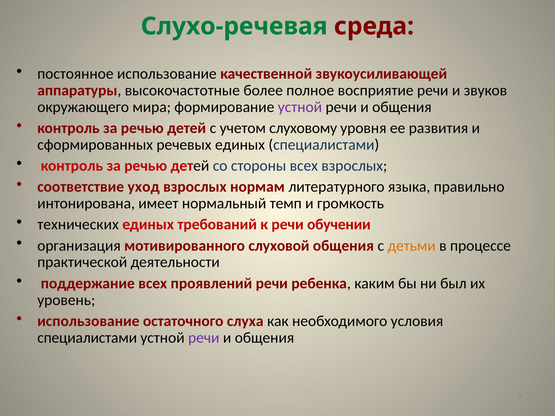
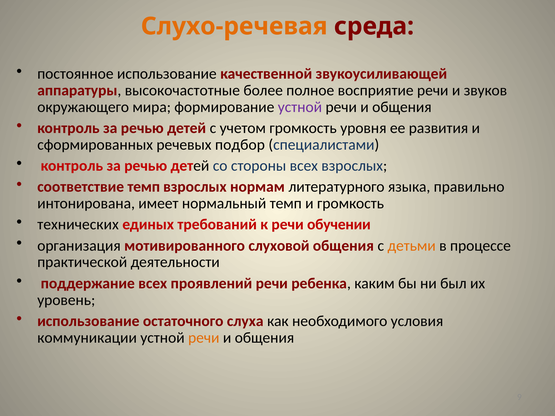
Слухо-речевая colour: green -> orange (234, 26)
учетом слуховому: слуховому -> громкость (303, 128)
речевых единых: единых -> подбор (240, 145)
соответствие уход: уход -> темп (144, 187)
специалистами: специалистами -> коммуникации (87, 338)
речи colour: purple -> orange (204, 338)
